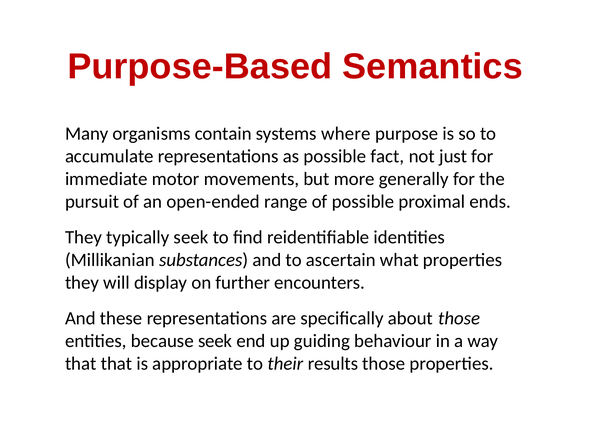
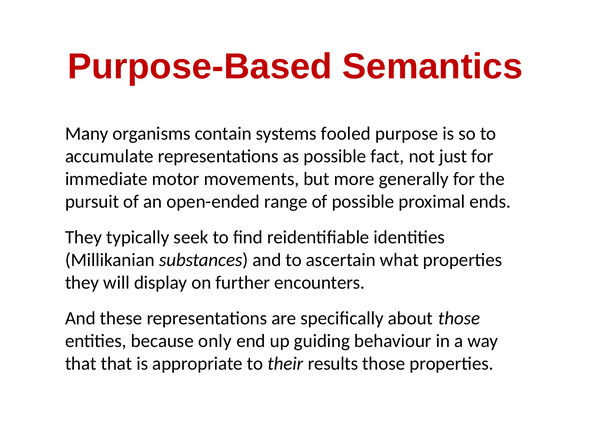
where: where -> fooled (346, 134)
because seek: seek -> only (215, 341)
